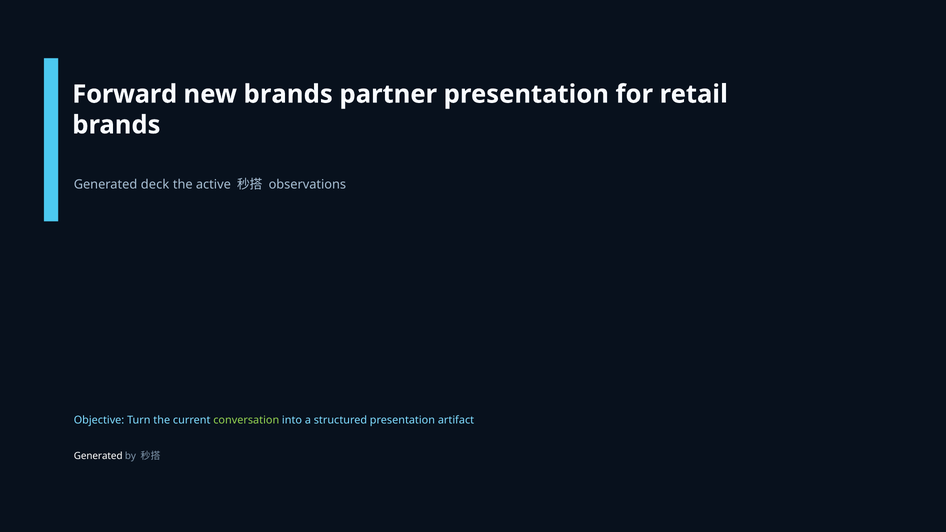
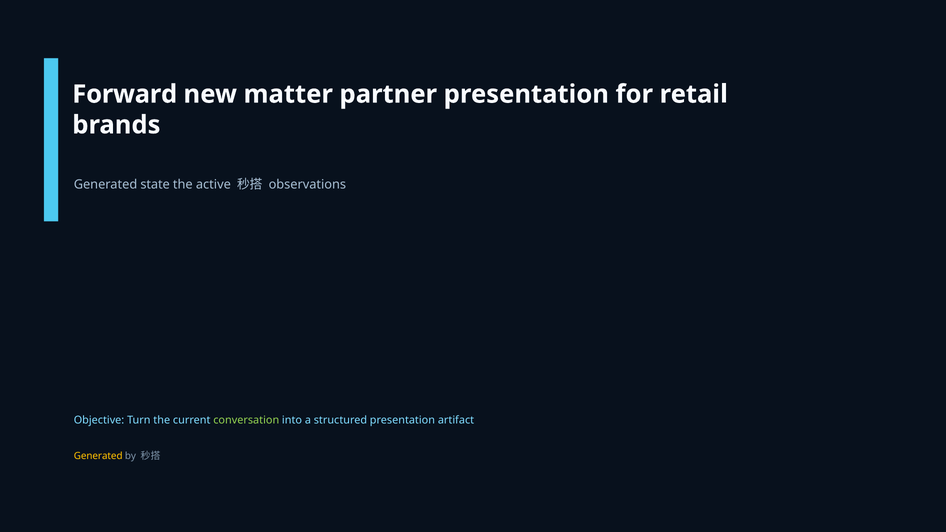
new brands: brands -> matter (288, 94)
deck: deck -> state (155, 185)
Generated colour: white -> yellow (98, 456)
